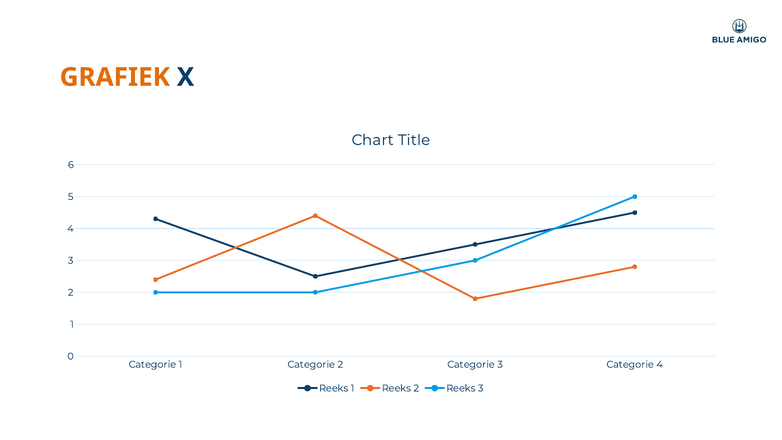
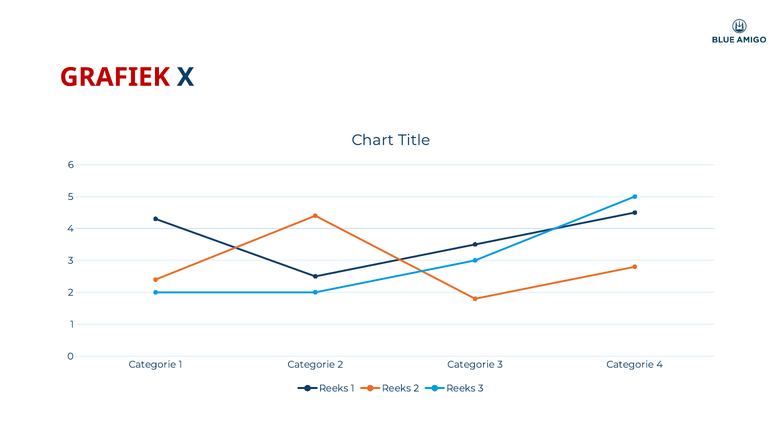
GRAFIEK colour: orange -> red (115, 77)
